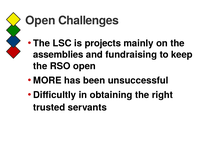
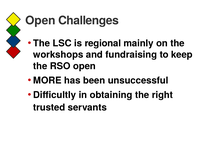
projects: projects -> regional (103, 43)
assemblies: assemblies -> workshops (58, 55)
